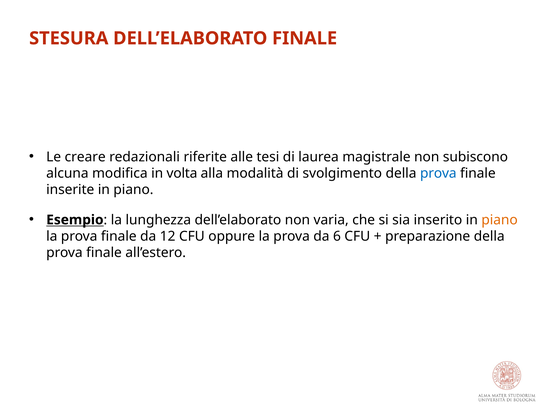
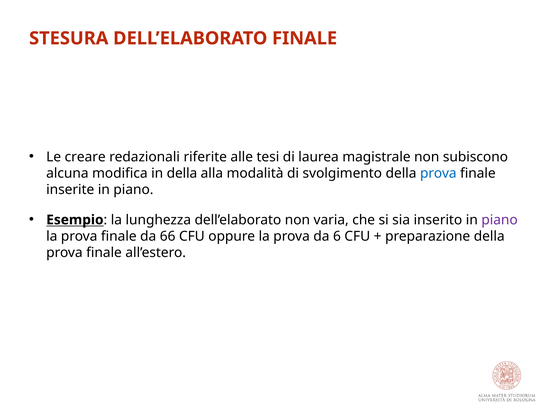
in volta: volta -> della (182, 173)
piano colour: orange -> purple (500, 220)
12: 12 -> 66 (168, 236)
